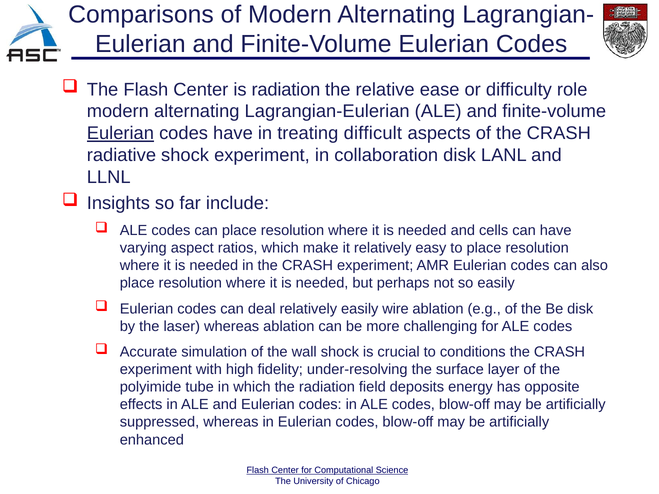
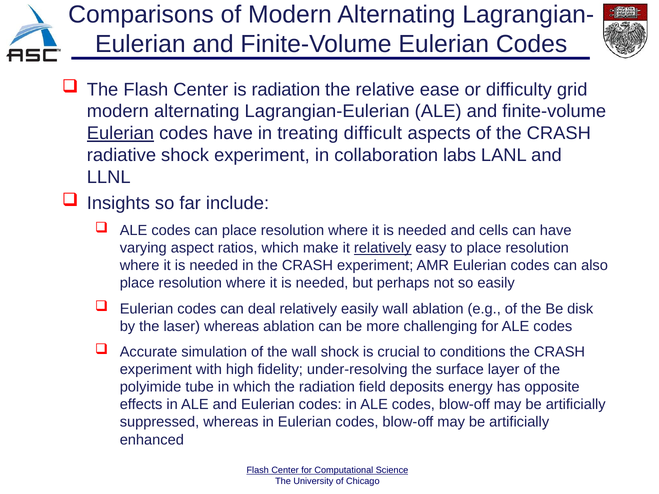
role: role -> grid (572, 90)
collaboration disk: disk -> labs (460, 155)
relatively underline: none -> present (383, 248)
easily wire: wire -> wall (395, 309)
